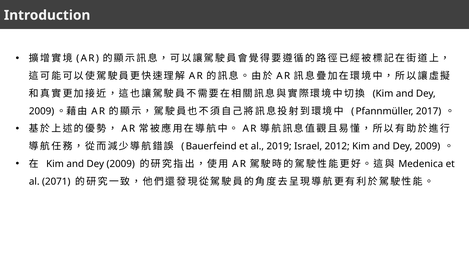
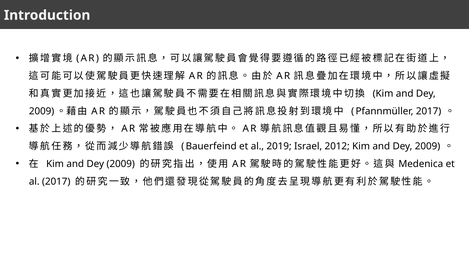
al 2071: 2071 -> 2017 (56, 181)
